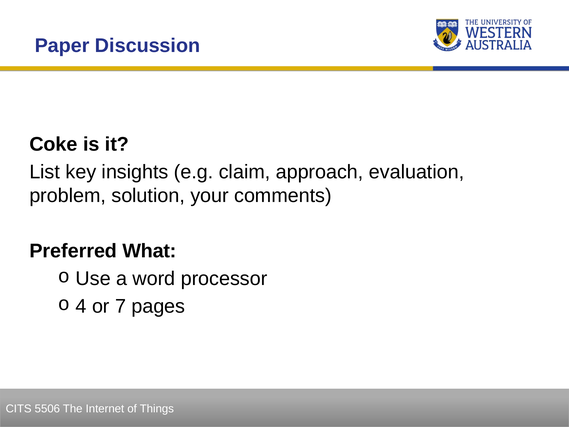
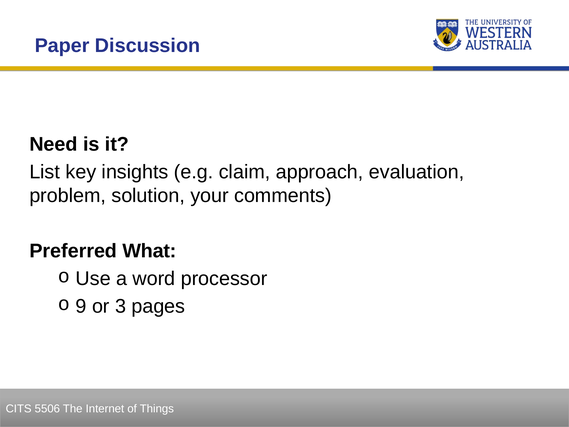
Coke: Coke -> Need (53, 144)
4: 4 -> 9 (81, 306)
7: 7 -> 3 (121, 306)
